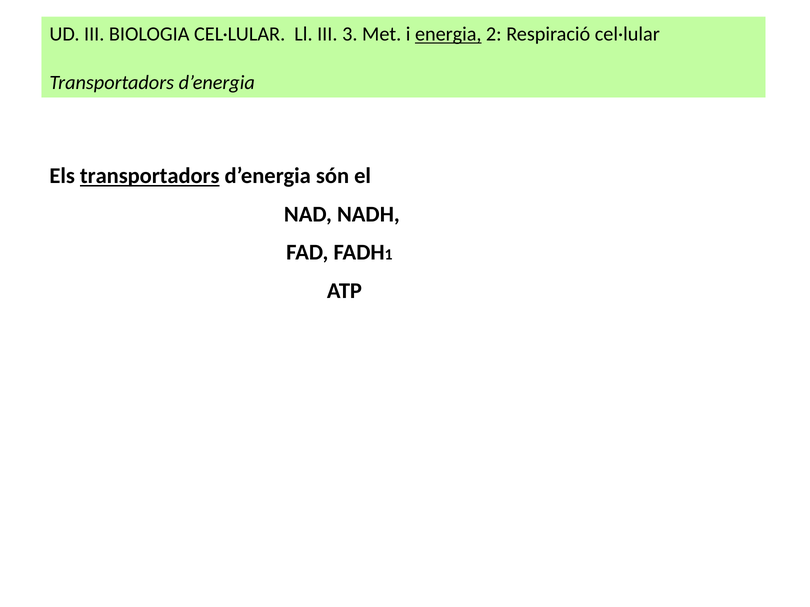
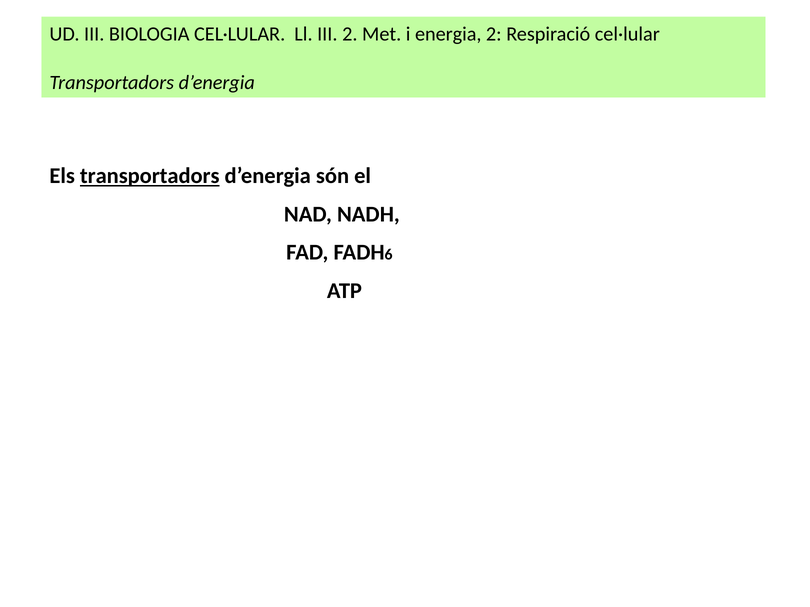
III 3: 3 -> 2 (350, 34)
energia underline: present -> none (448, 34)
1: 1 -> 6 (389, 255)
